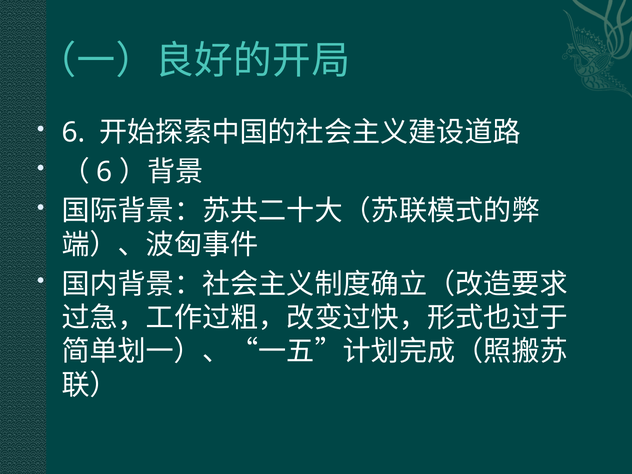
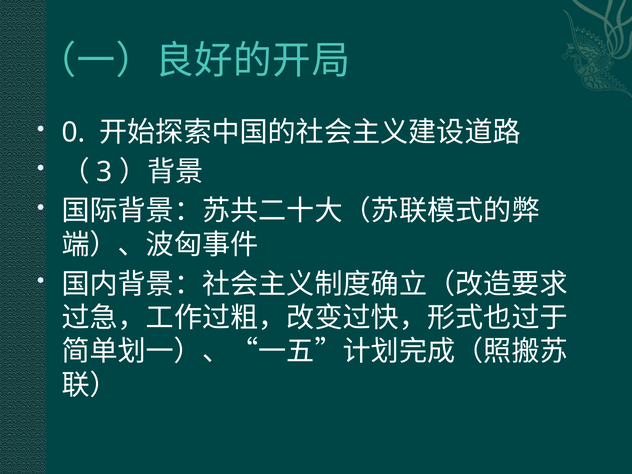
6: 6 -> 0 (73, 133)
6: 6 -> 3 (104, 172)
